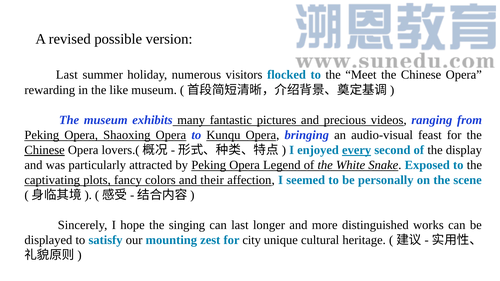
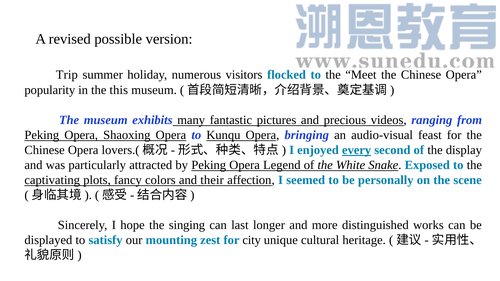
Last: Last -> Trip (67, 75)
rewarding: rewarding -> popularity (50, 90)
like: like -> this (119, 90)
Chinese underline: present -> none (45, 150)
